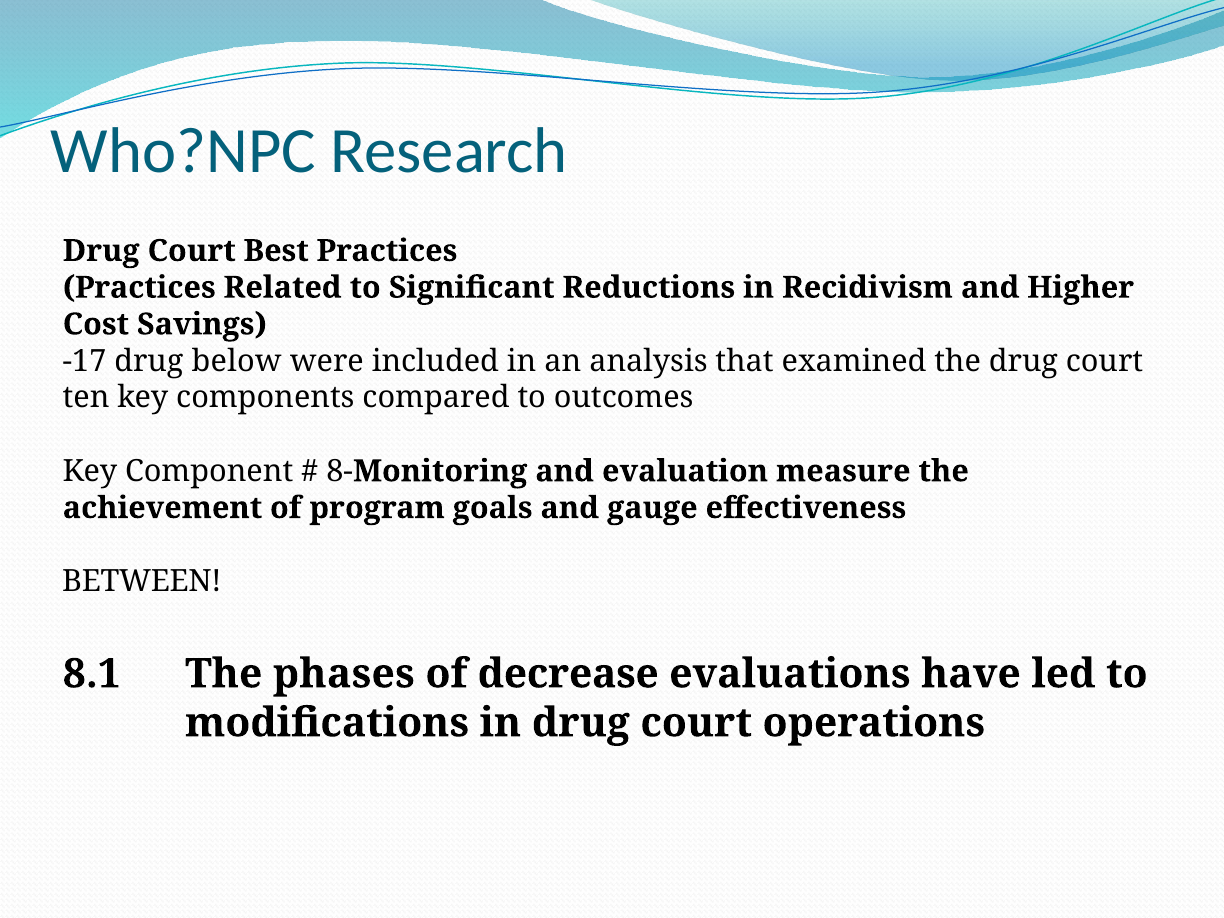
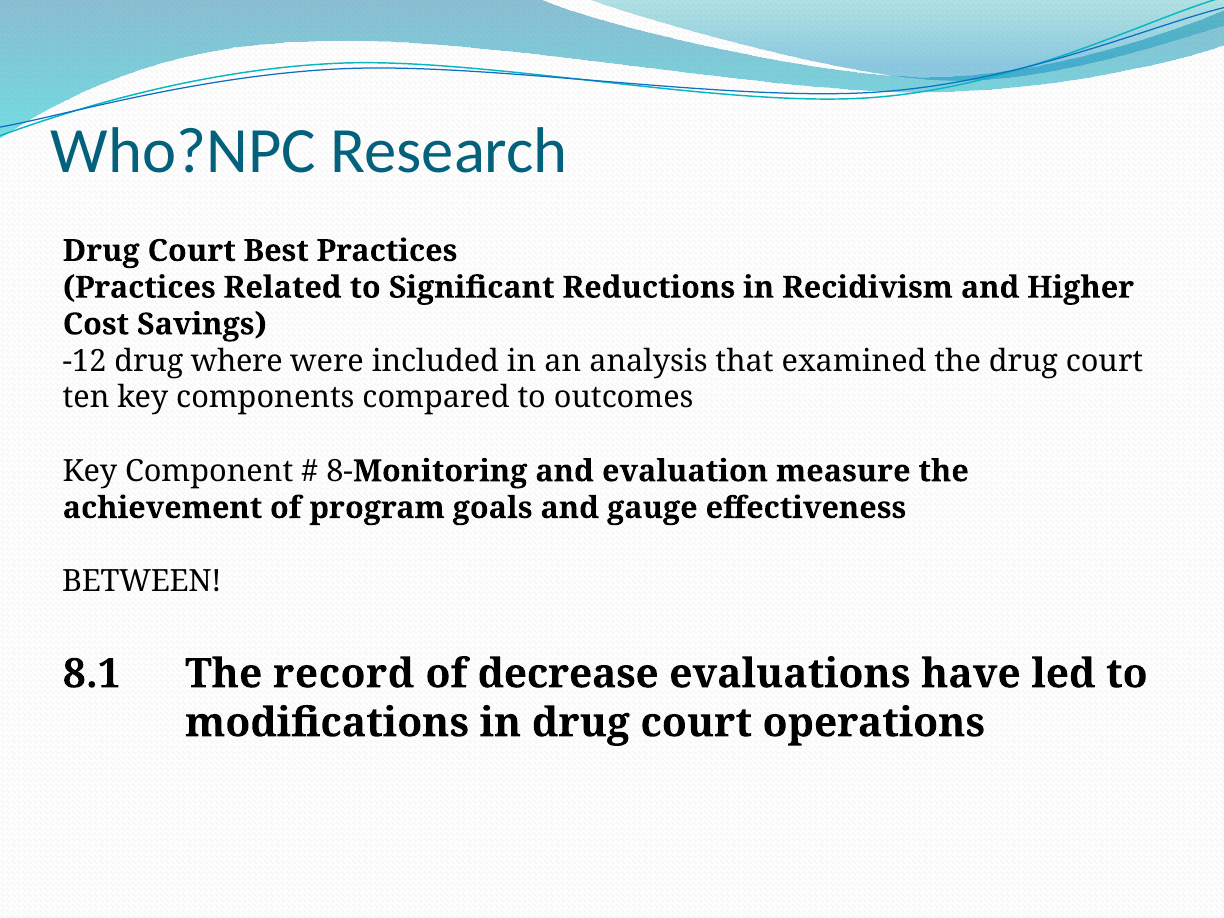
-17: -17 -> -12 (85, 361)
below: below -> where (237, 361)
phases: phases -> record (344, 674)
